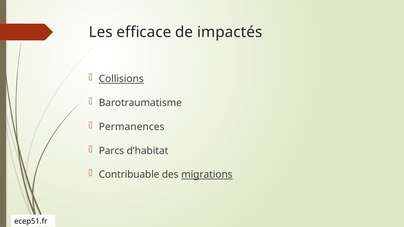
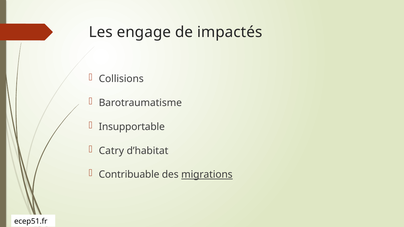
efficace: efficace -> engage (144, 32)
Collisions underline: present -> none (121, 79)
Permanences: Permanences -> Insupportable (132, 127)
Parcs: Parcs -> Catry (111, 151)
